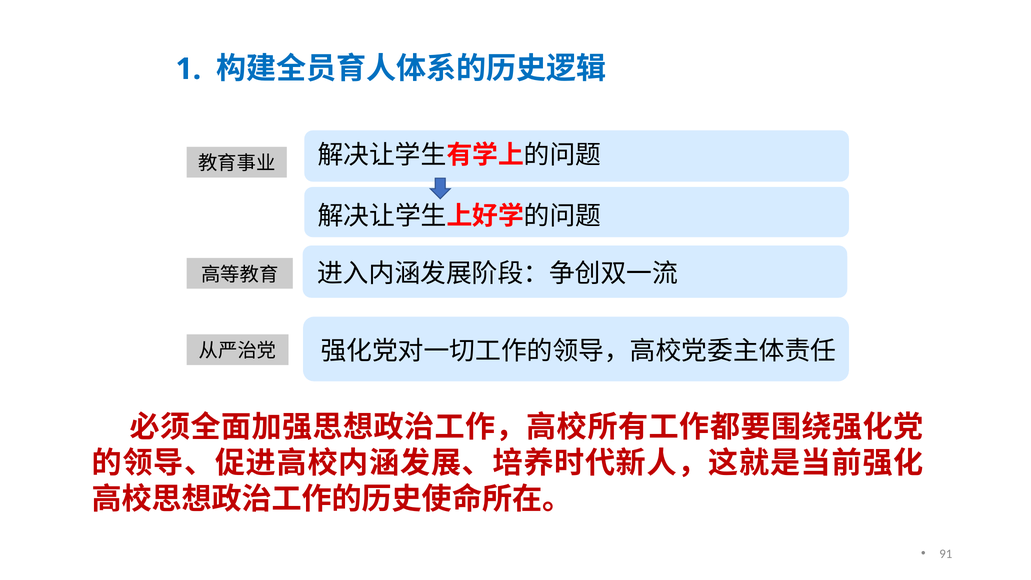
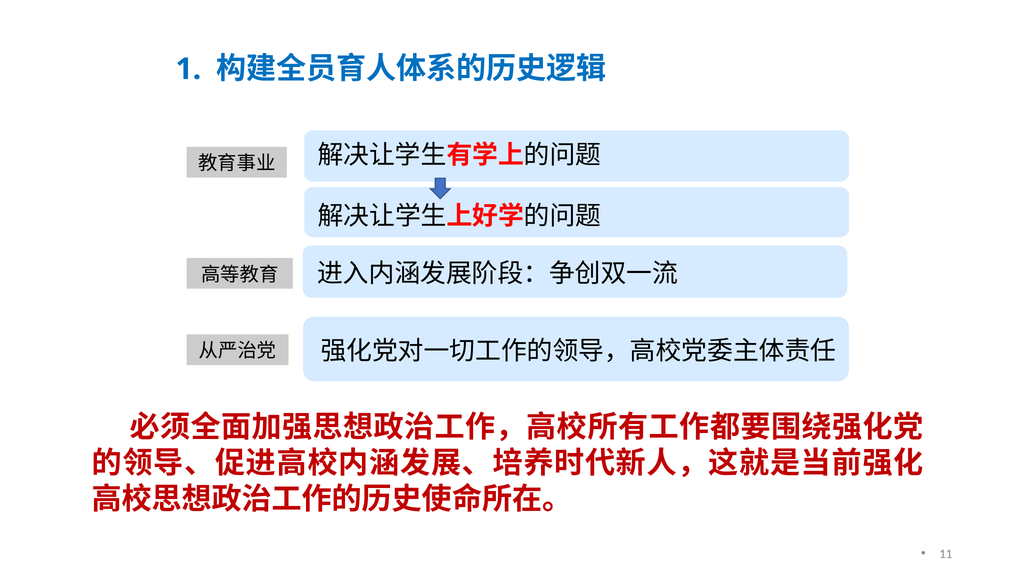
91: 91 -> 11 (946, 554)
